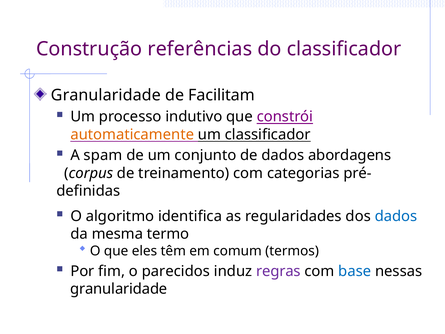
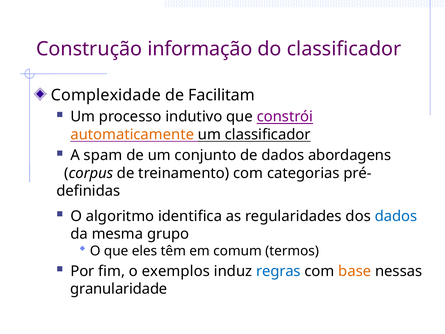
referências: referências -> informação (200, 49)
Granularidade: Granularidade -> Complexidade (106, 95)
termo: termo -> grupo (168, 234)
parecidos: parecidos -> exemplos (176, 271)
regras colour: purple -> blue (278, 271)
base colour: blue -> orange (355, 271)
